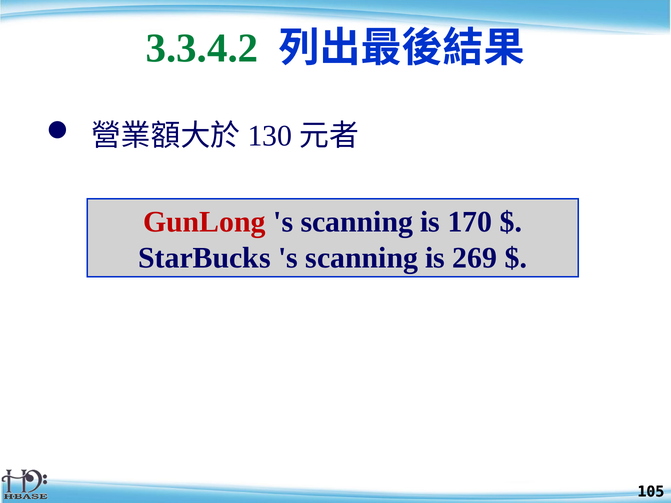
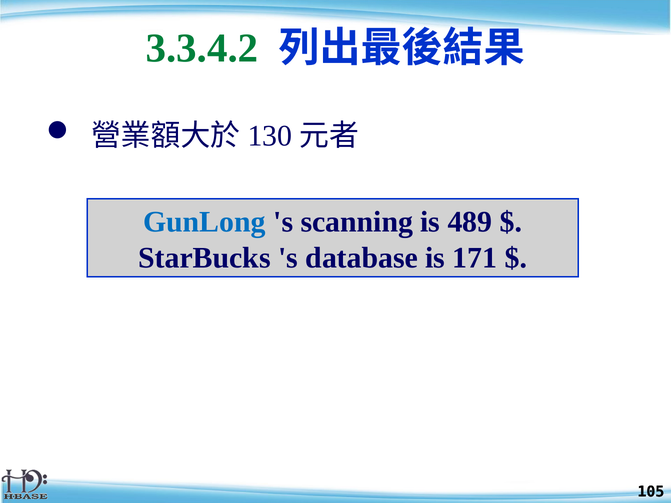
GunLong colour: red -> blue (204, 222)
170: 170 -> 489 (470, 222)
StarBucks s scanning: scanning -> database (362, 258)
269: 269 -> 171 (475, 258)
